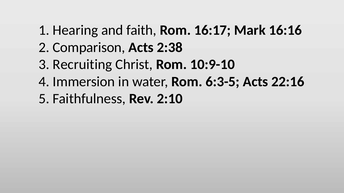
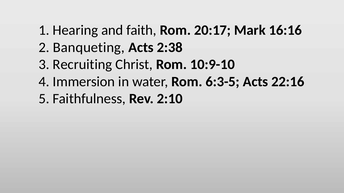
16:17: 16:17 -> 20:17 (213, 30)
Comparison: Comparison -> Banqueting (89, 47)
